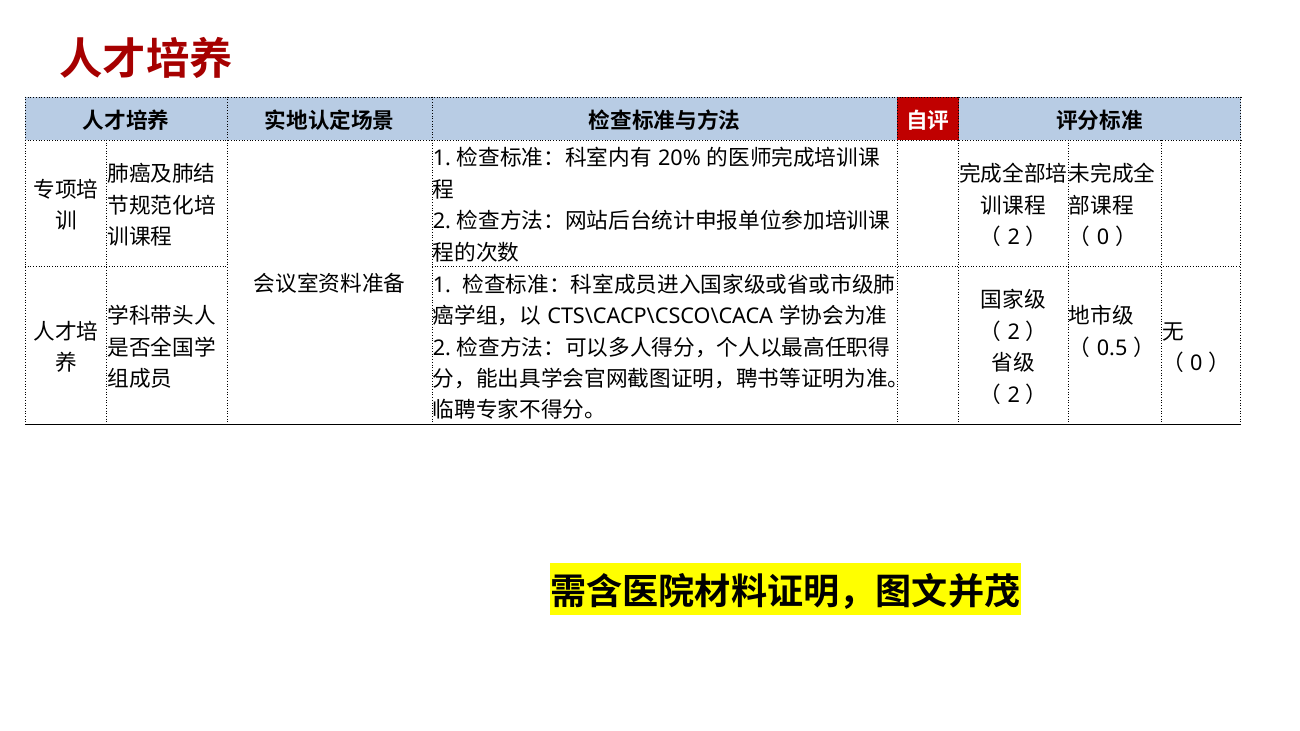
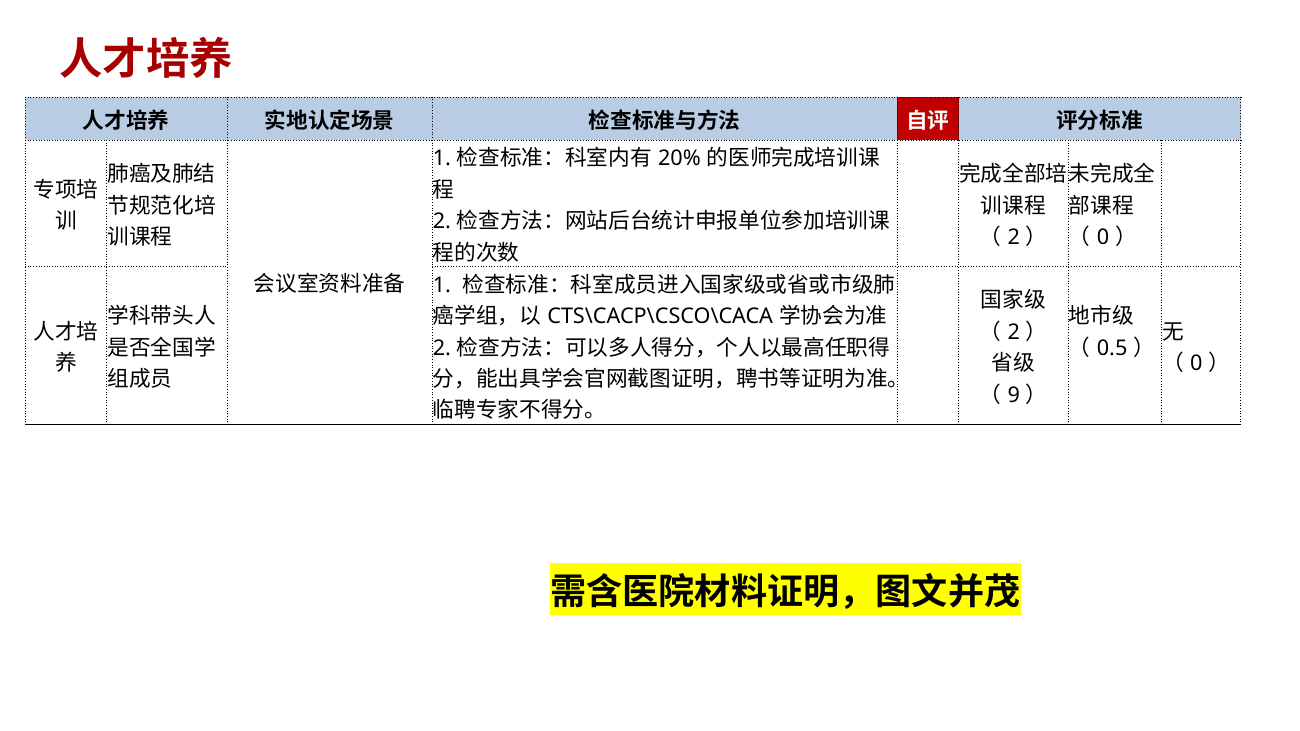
2: 2 -> 9 (1014, 395)
